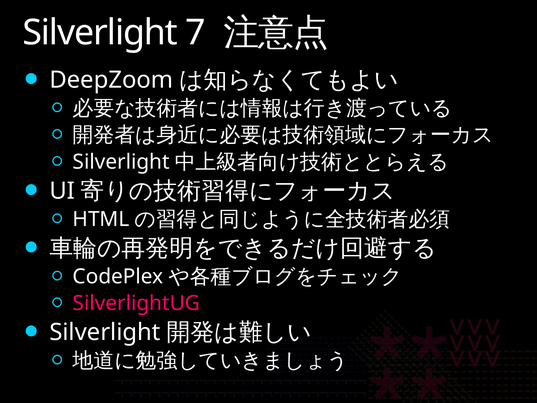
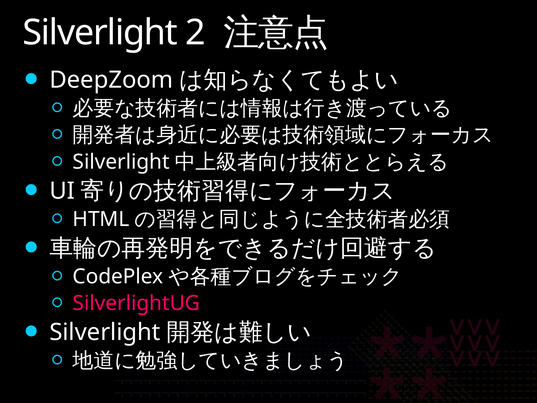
7: 7 -> 2 (195, 33)
